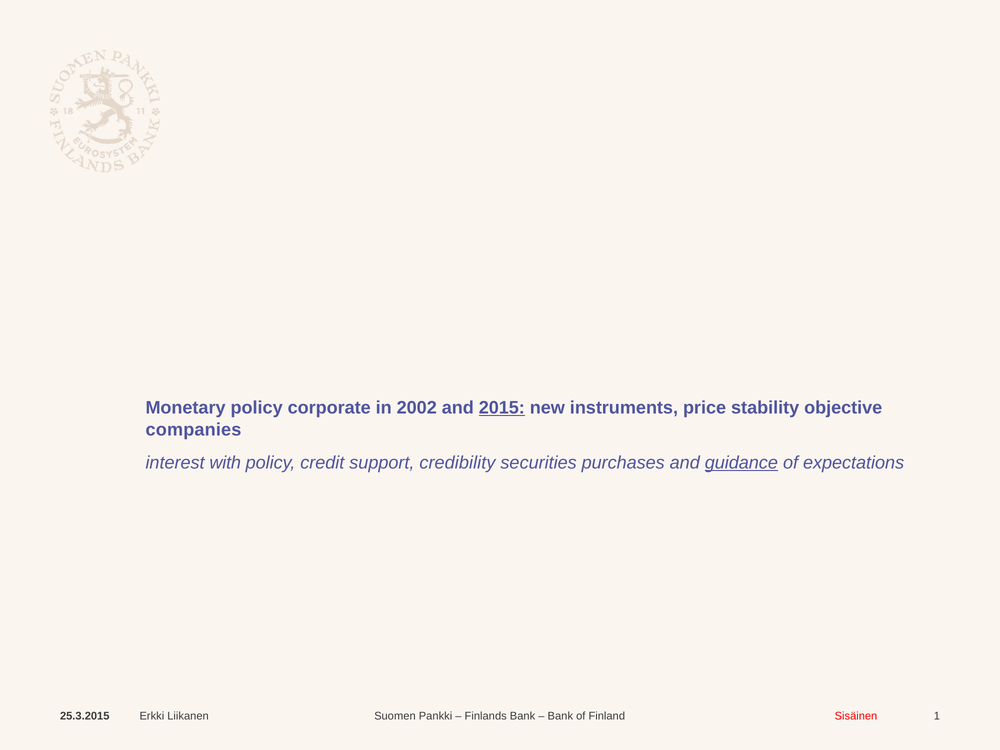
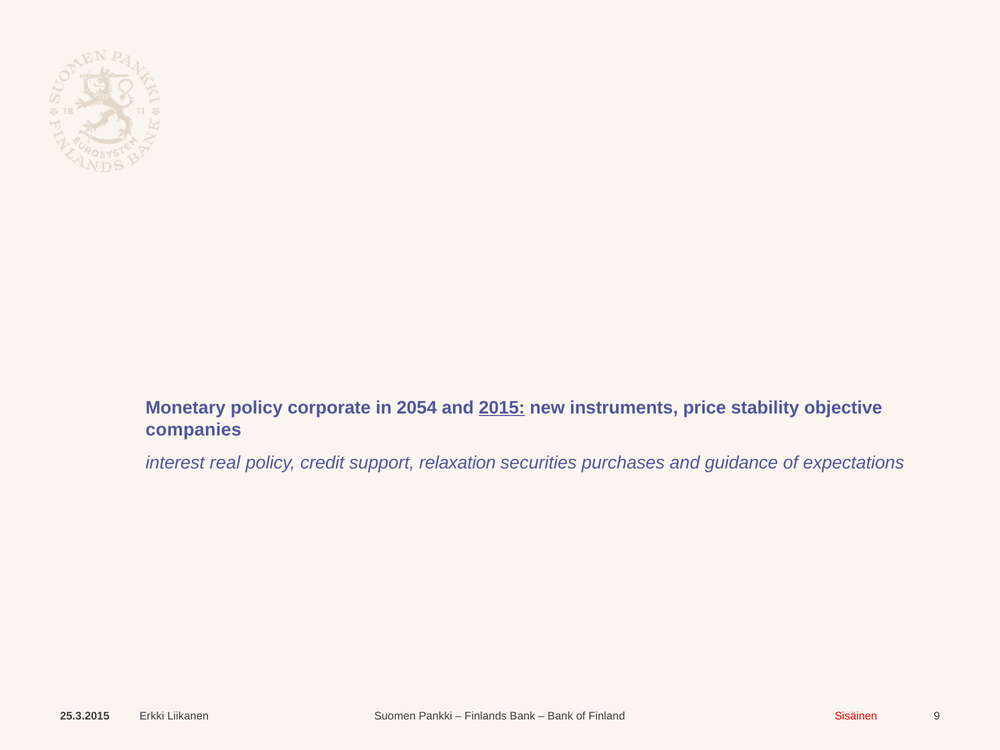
2002: 2002 -> 2054 (417, 408)
with: with -> real (225, 463)
credibility: credibility -> relaxation (458, 463)
guidance underline: present -> none (741, 463)
1: 1 -> 9 (937, 716)
